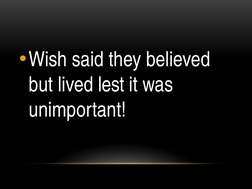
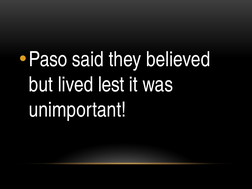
Wish: Wish -> Paso (48, 59)
